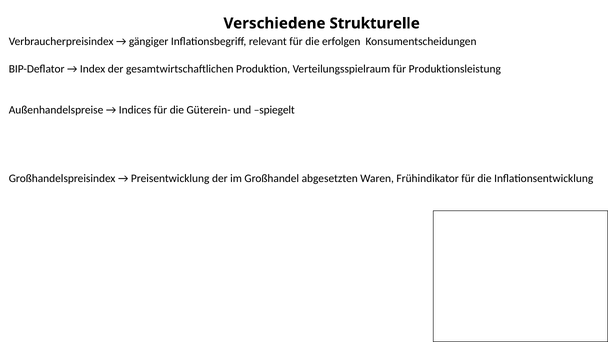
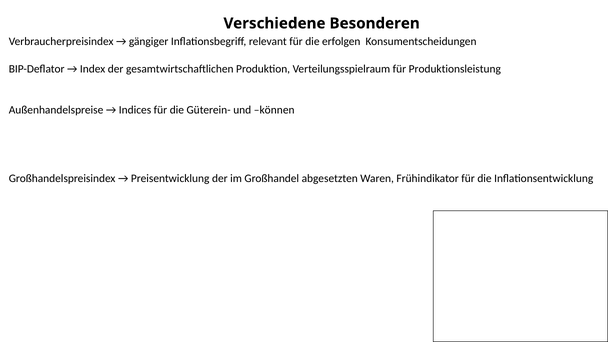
Strukturelle: Strukturelle -> Besonderen (375, 23)
spiegelt: spiegelt -> können (274, 110)
